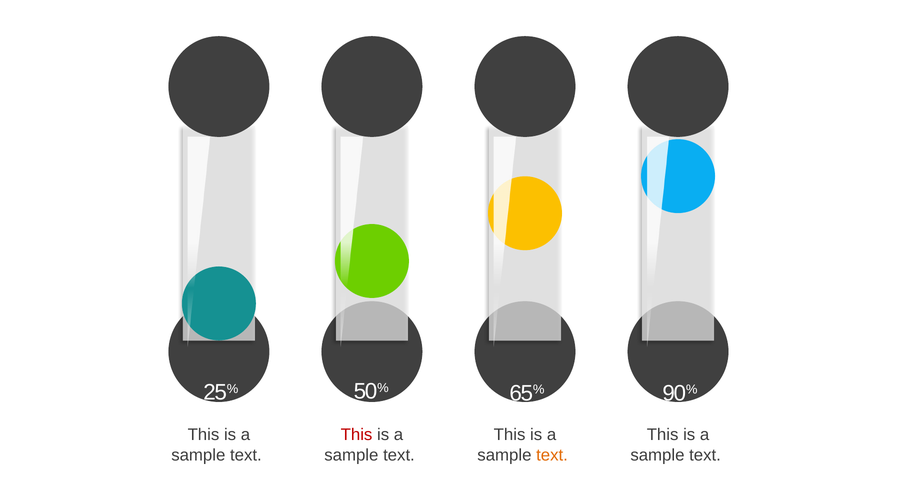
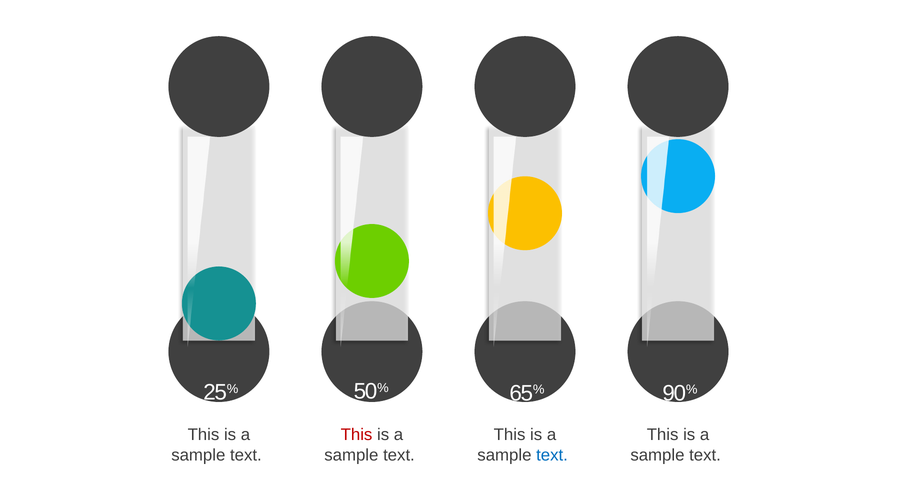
text colour: orange -> blue (552, 456)
